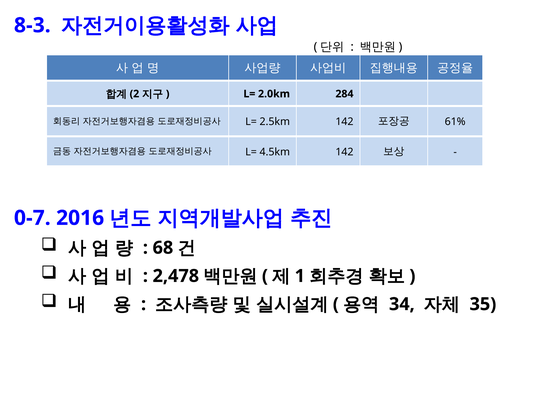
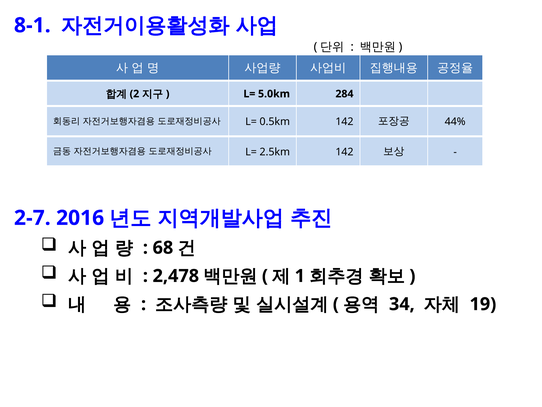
8-3: 8-3 -> 8-1 (32, 25)
2.0km: 2.0km -> 5.0km (274, 94)
2.5km: 2.5km -> 0.5km (275, 122)
61%: 61% -> 44% (455, 122)
4.5km: 4.5km -> 2.5km (275, 152)
0-7: 0-7 -> 2-7 (32, 218)
35: 35 -> 19 (483, 304)
